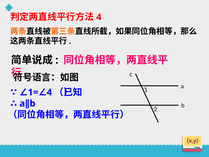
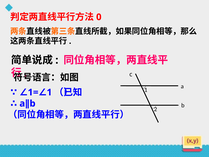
4: 4 -> 0 (99, 17)
4: 4 -> 1 (49, 92)
